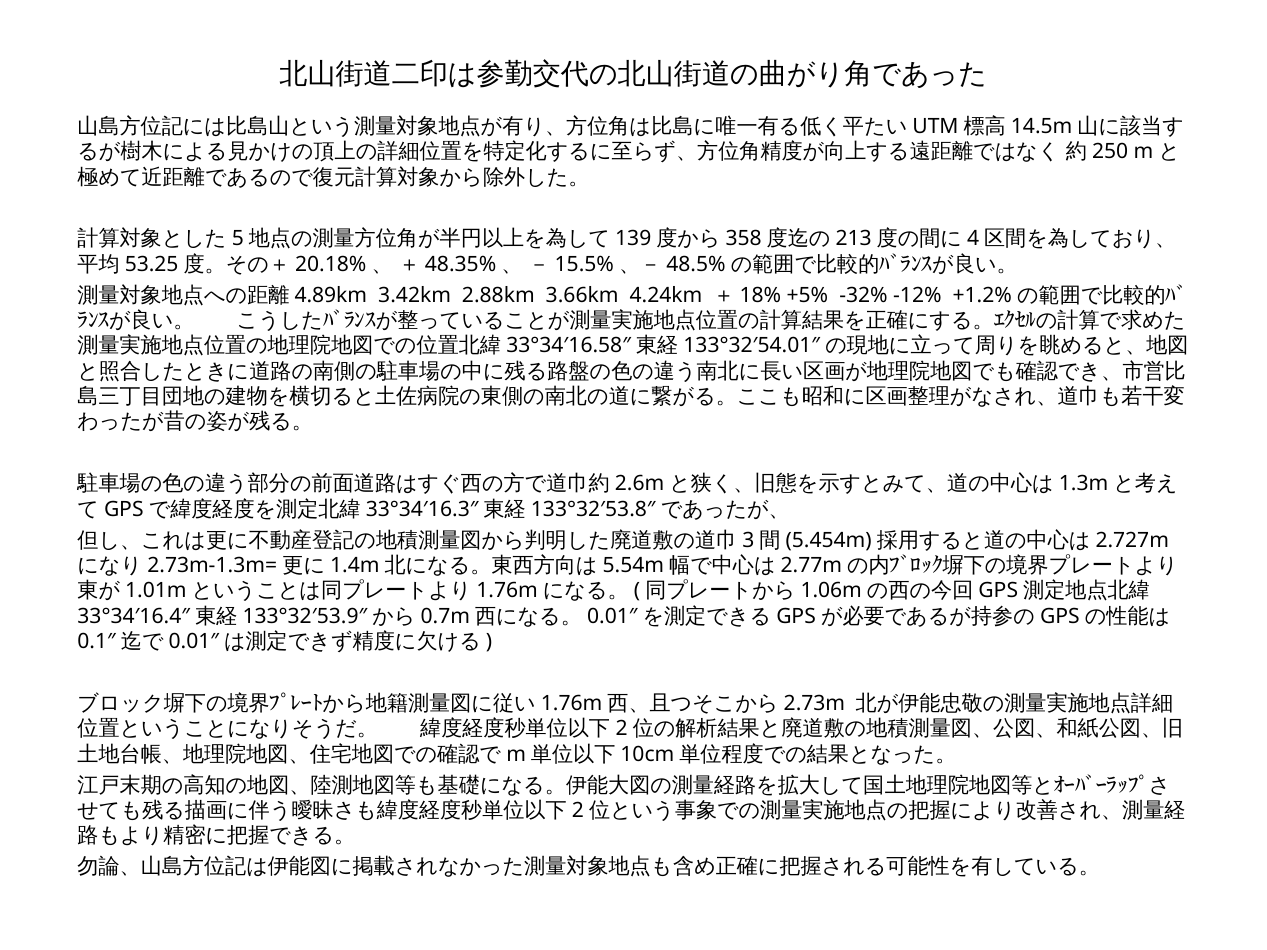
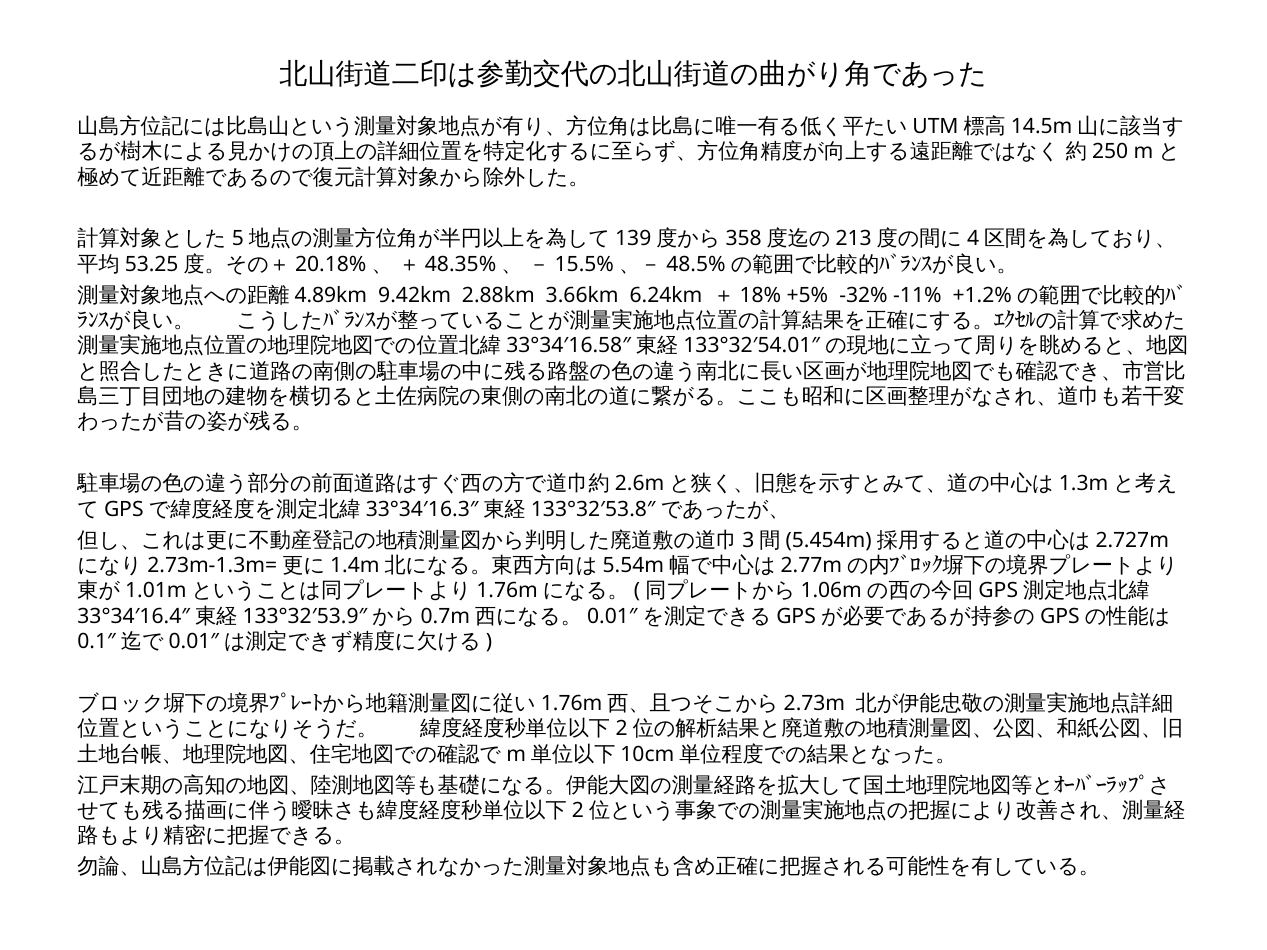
3.42km: 3.42km -> 9.42km (415, 295)
4.24km: 4.24km -> 6.24km (666, 295)
-12%: -12% -> -11% (917, 295)
